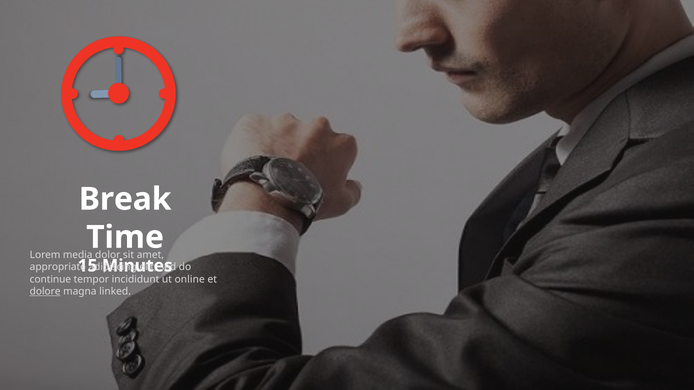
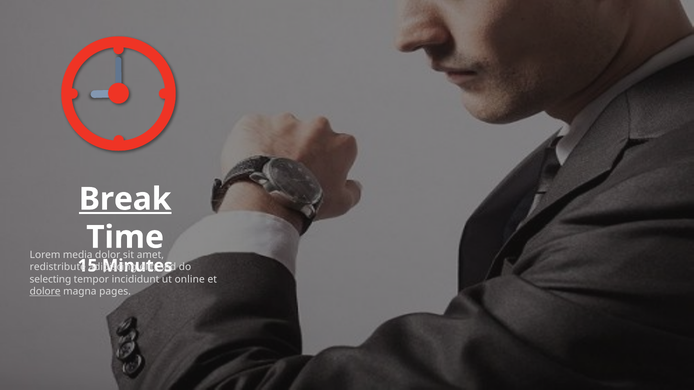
Break underline: none -> present (125, 199)
appropriate: appropriate -> redistribute (58, 267)
continue: continue -> selecting (50, 279)
linked: linked -> pages (115, 292)
